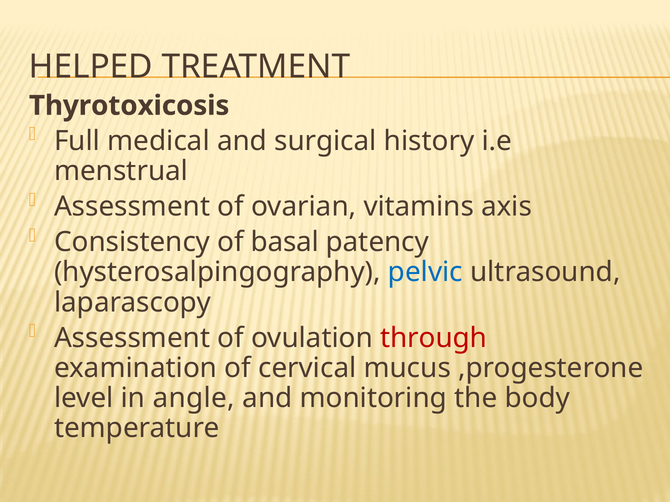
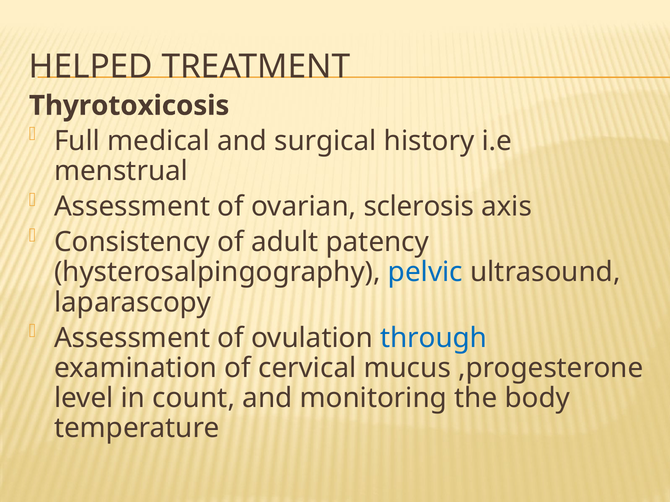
vitamins: vitamins -> sclerosis (419, 207)
basal: basal -> adult (285, 242)
through colour: red -> blue (434, 338)
angle: angle -> count (194, 399)
